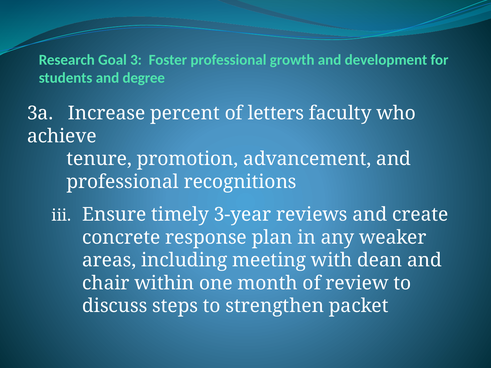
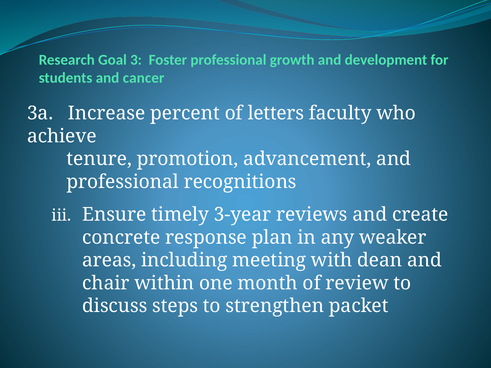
degree: degree -> cancer (144, 78)
